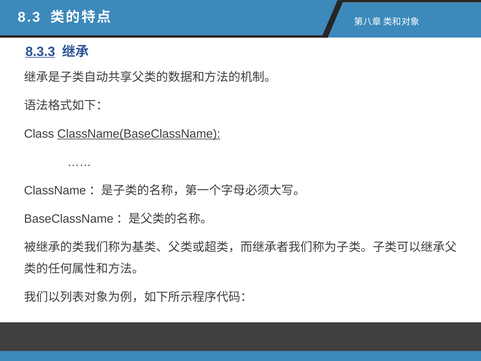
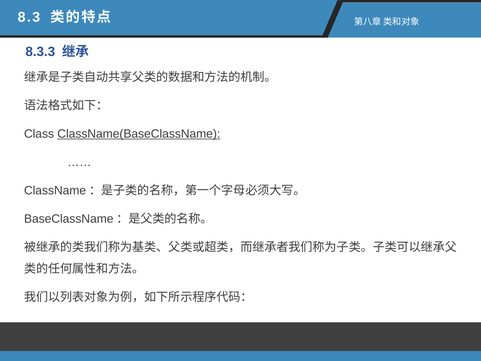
8.3.3 underline: present -> none (40, 52)
